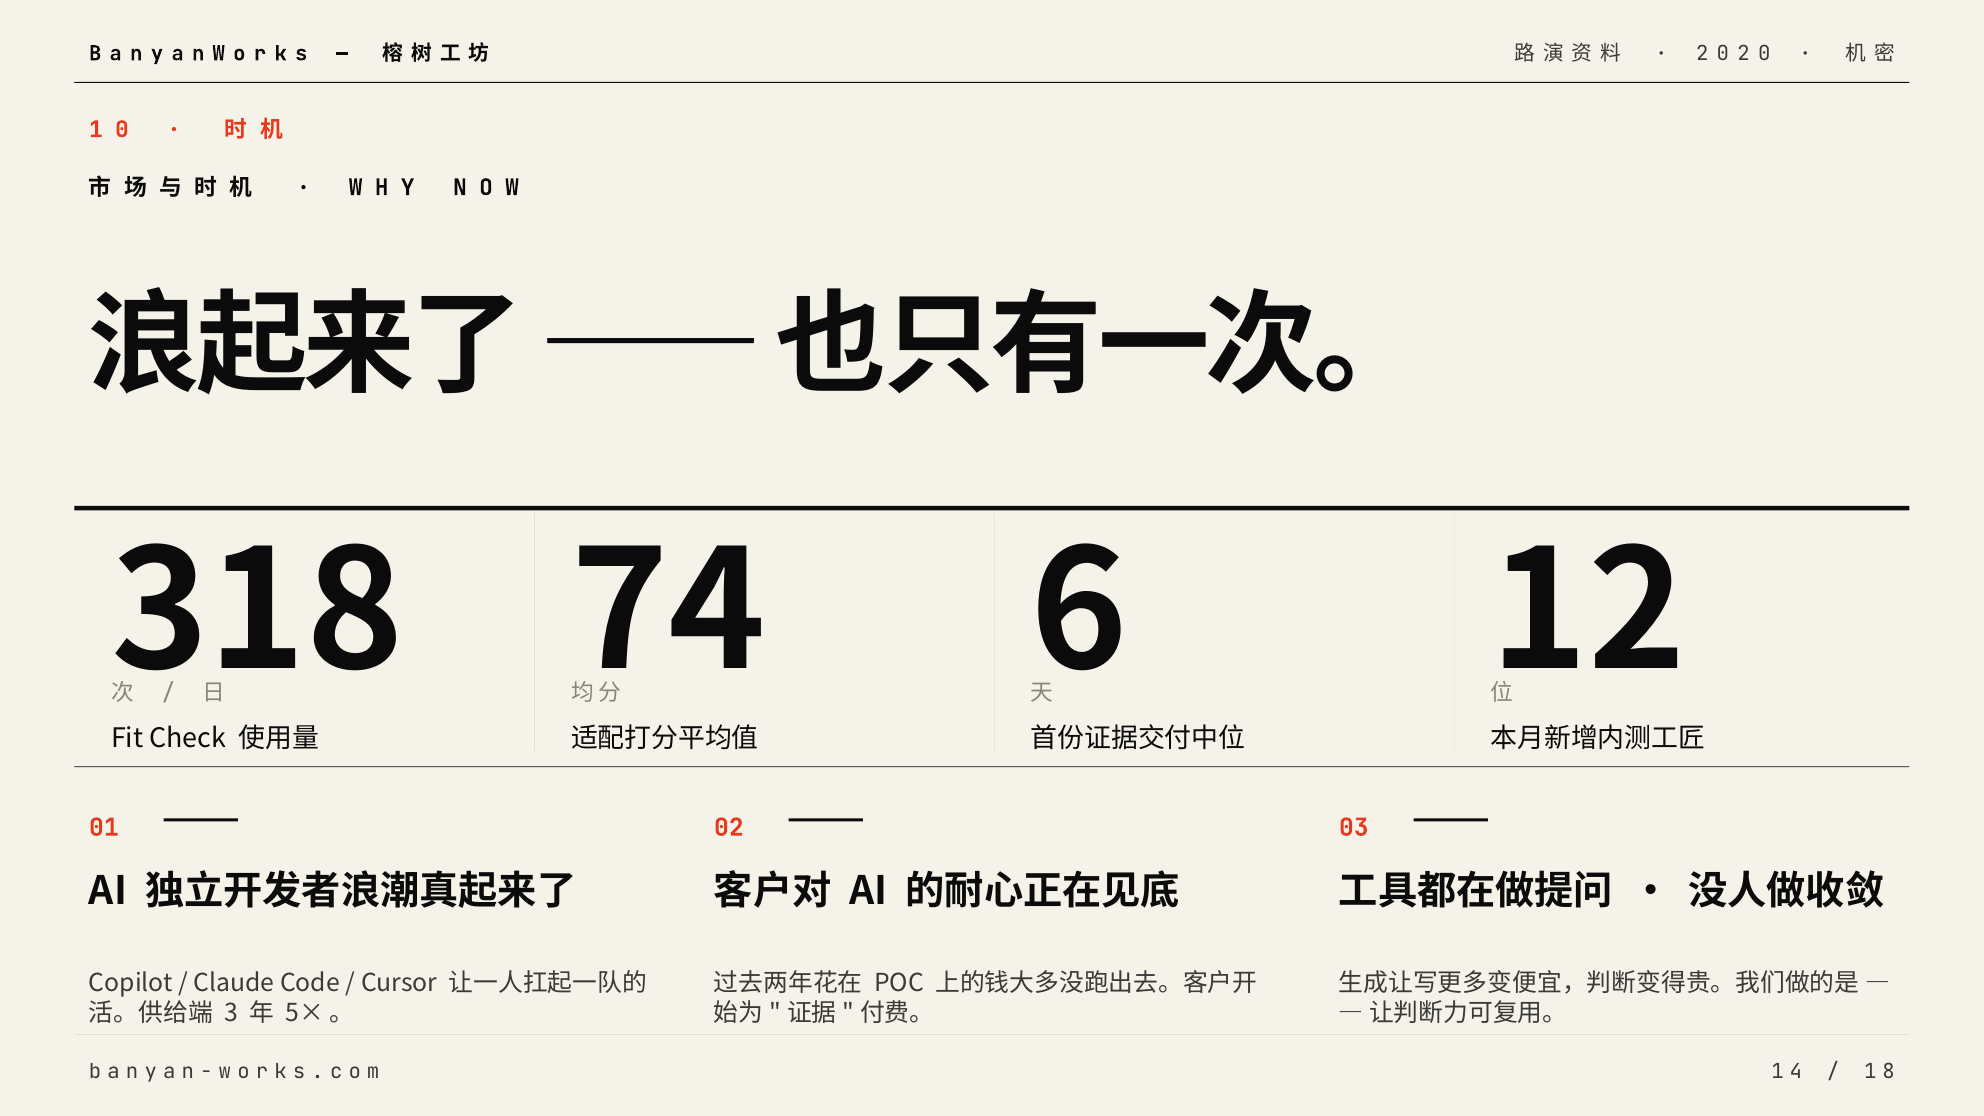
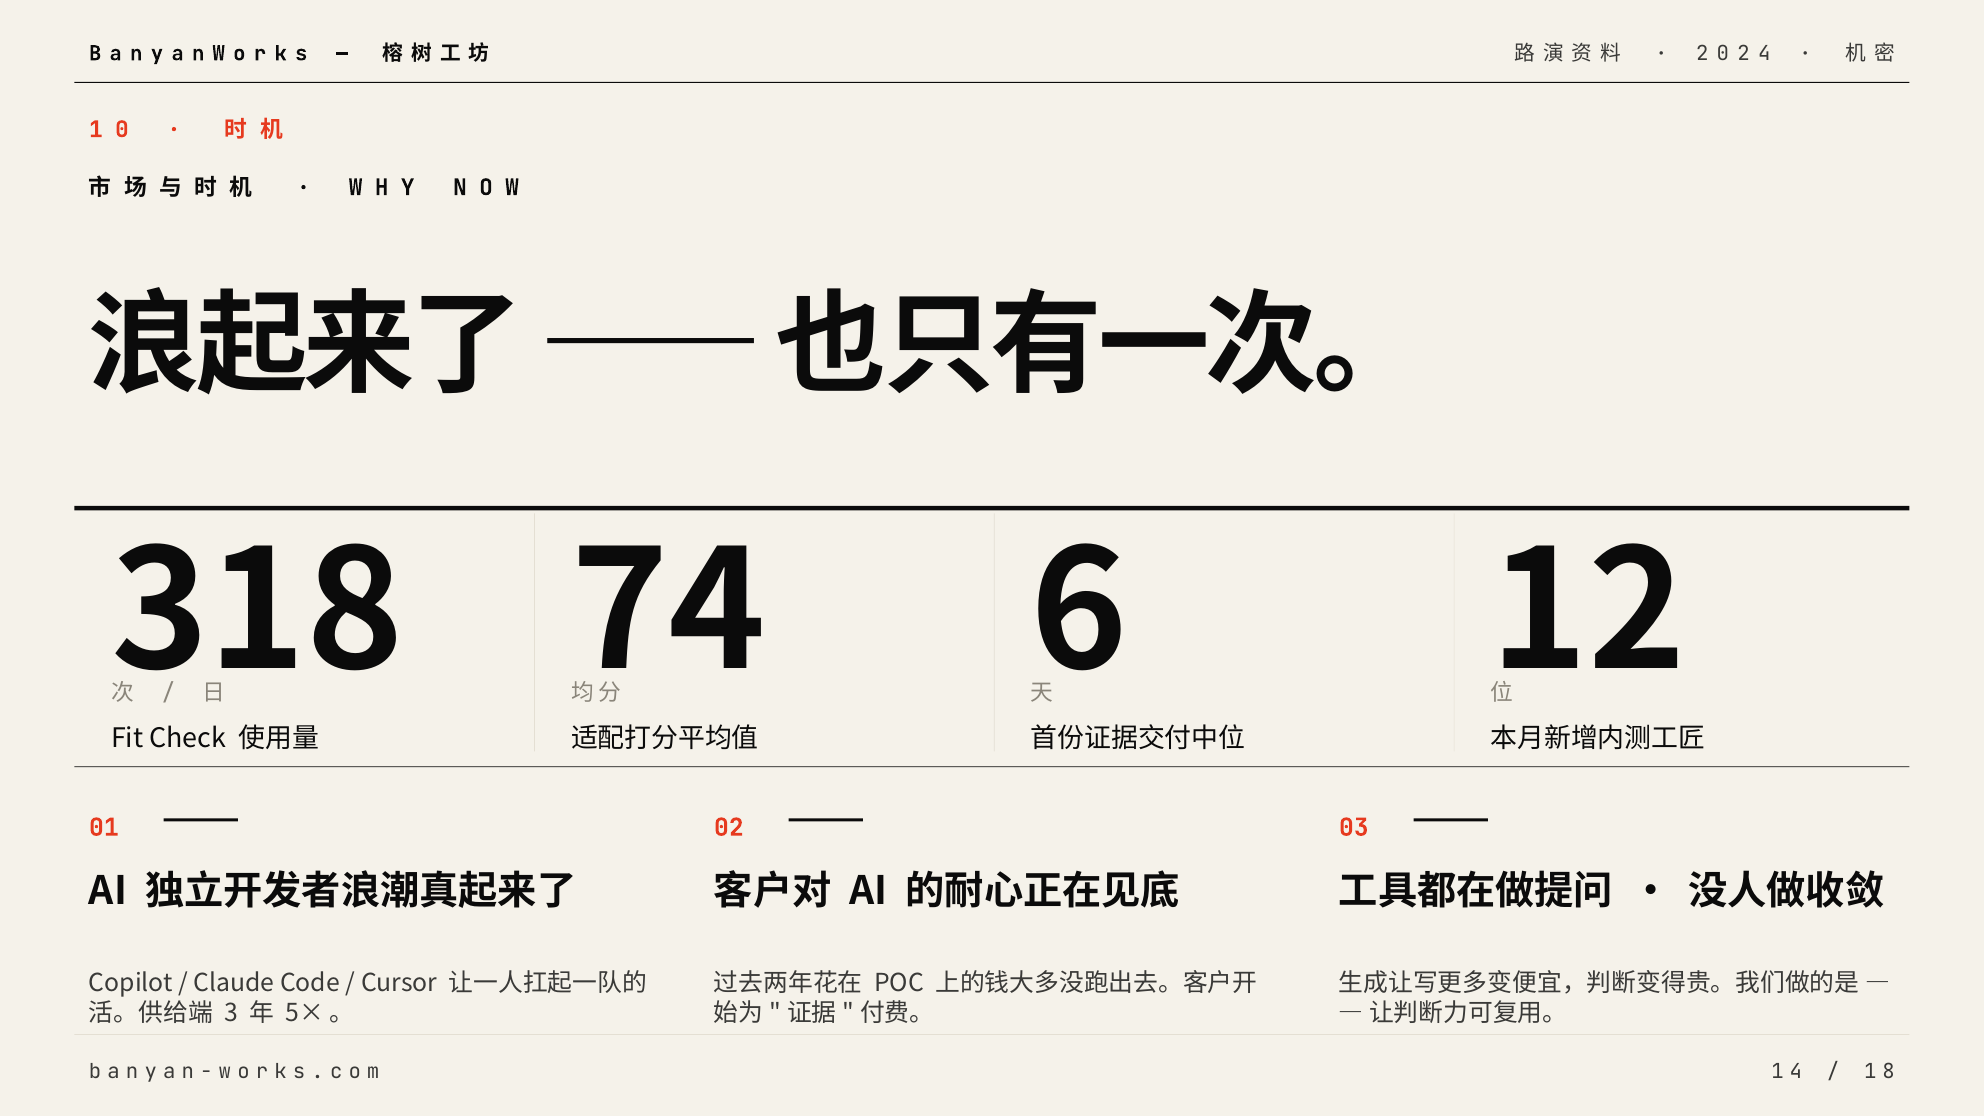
0: 0 -> 4 (1764, 53)
